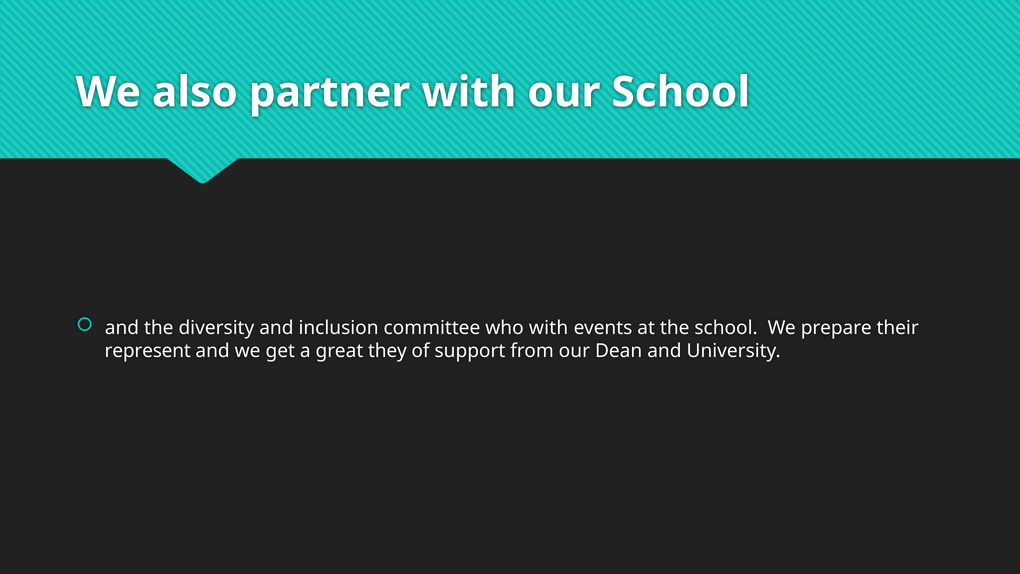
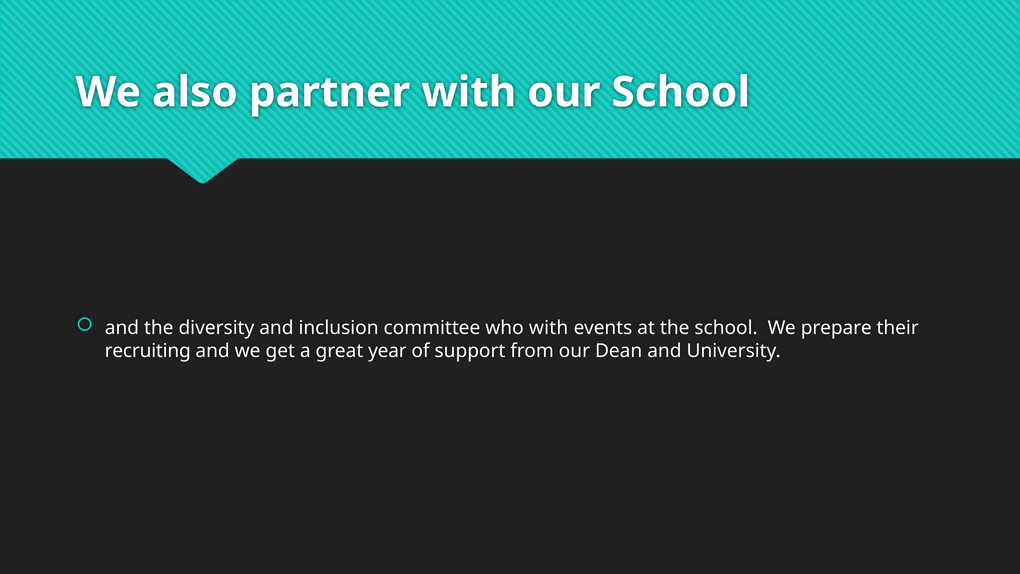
represent: represent -> recruiting (148, 351)
they: they -> year (387, 351)
